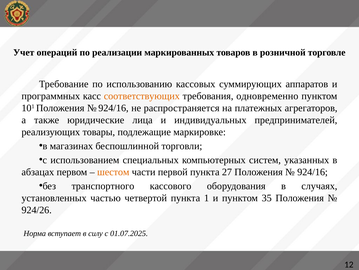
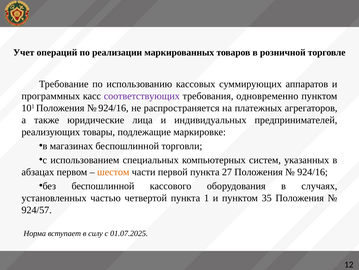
соответствующих colour: orange -> purple (142, 96)
без транспортного: транспортного -> беспошлинной (103, 185)
924/26: 924/26 -> 924/57 (37, 209)
